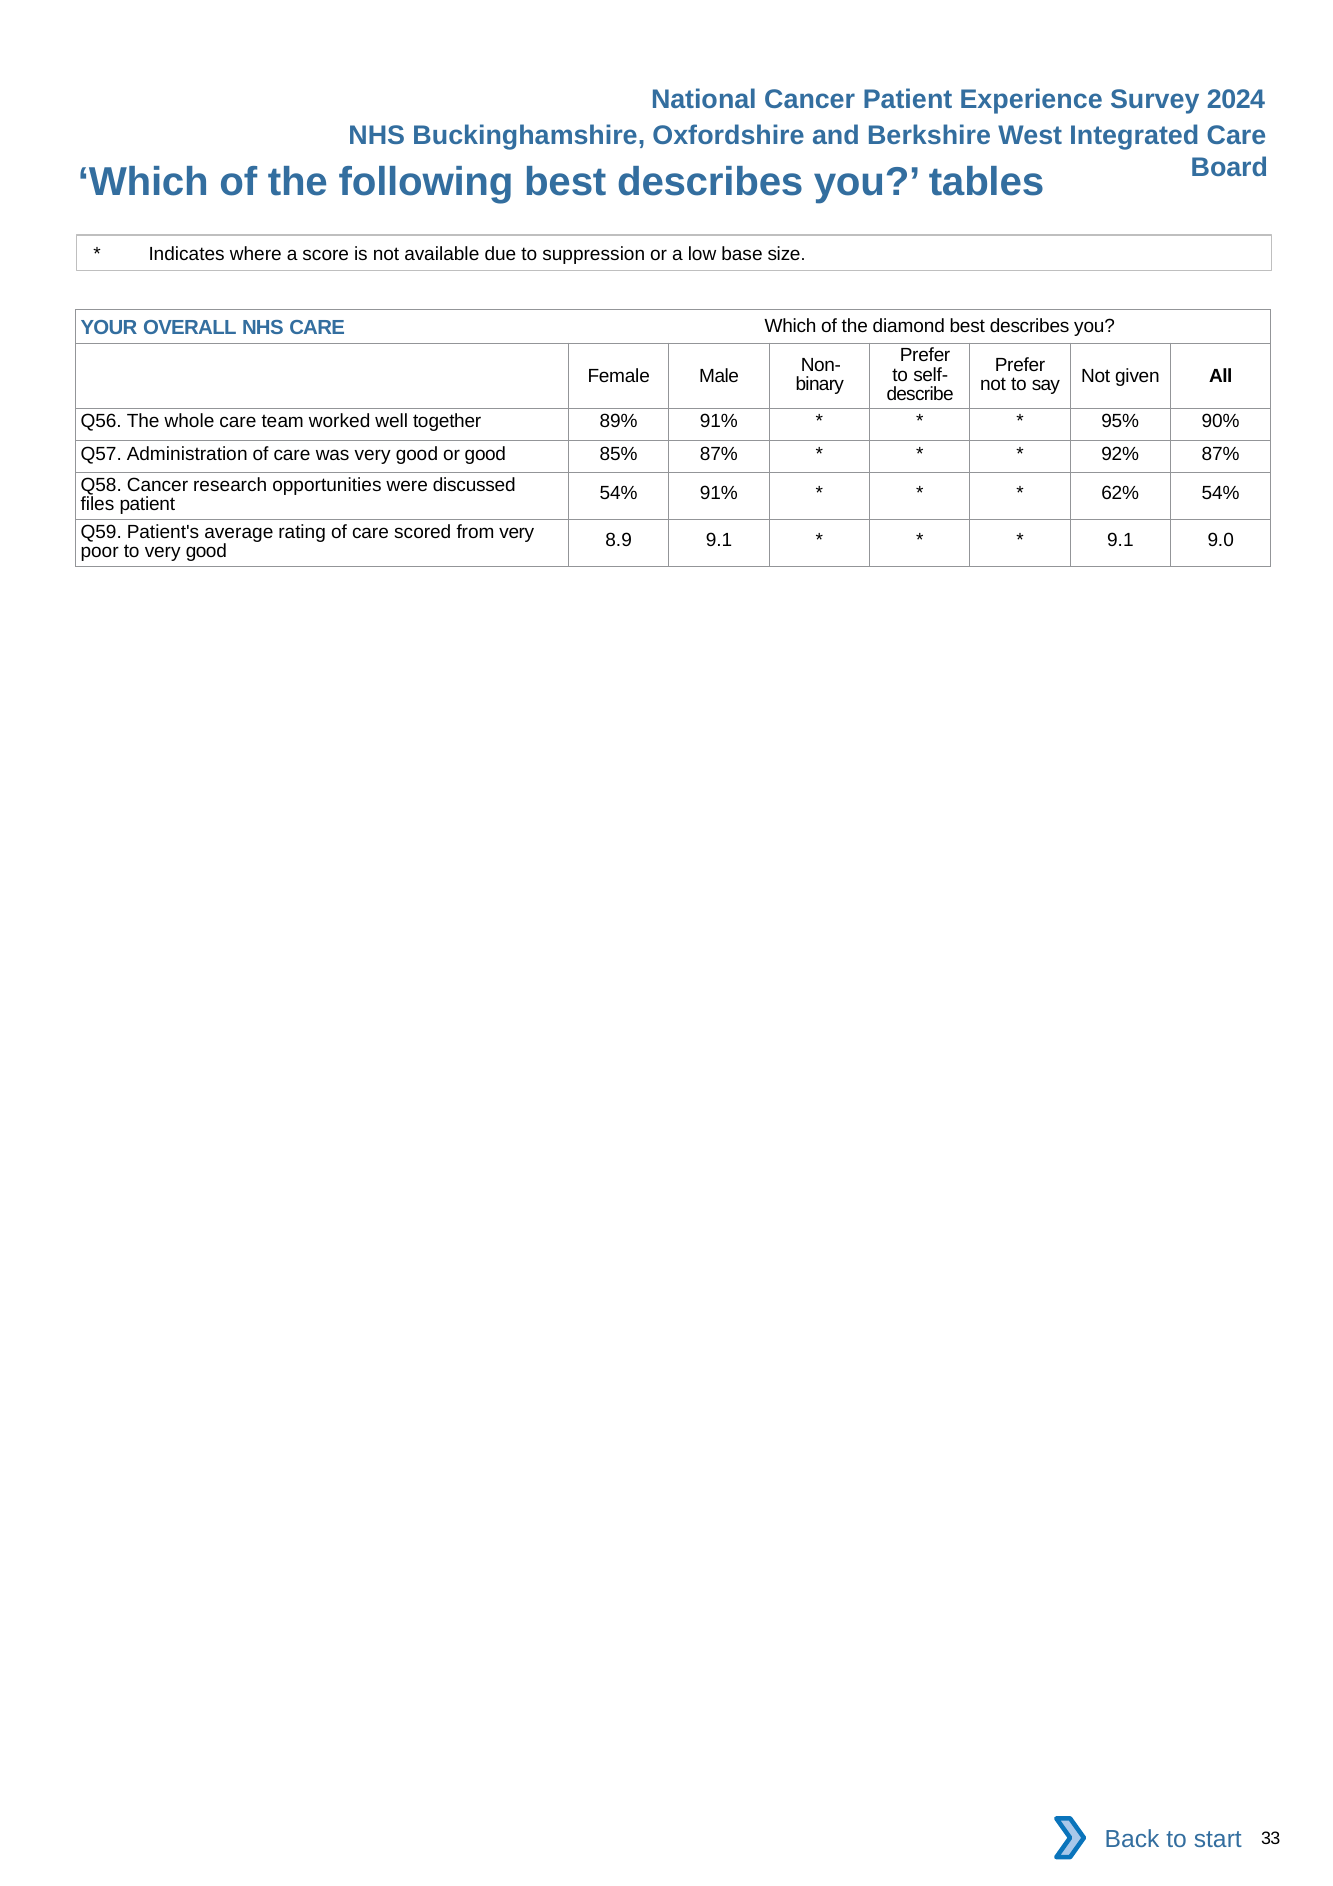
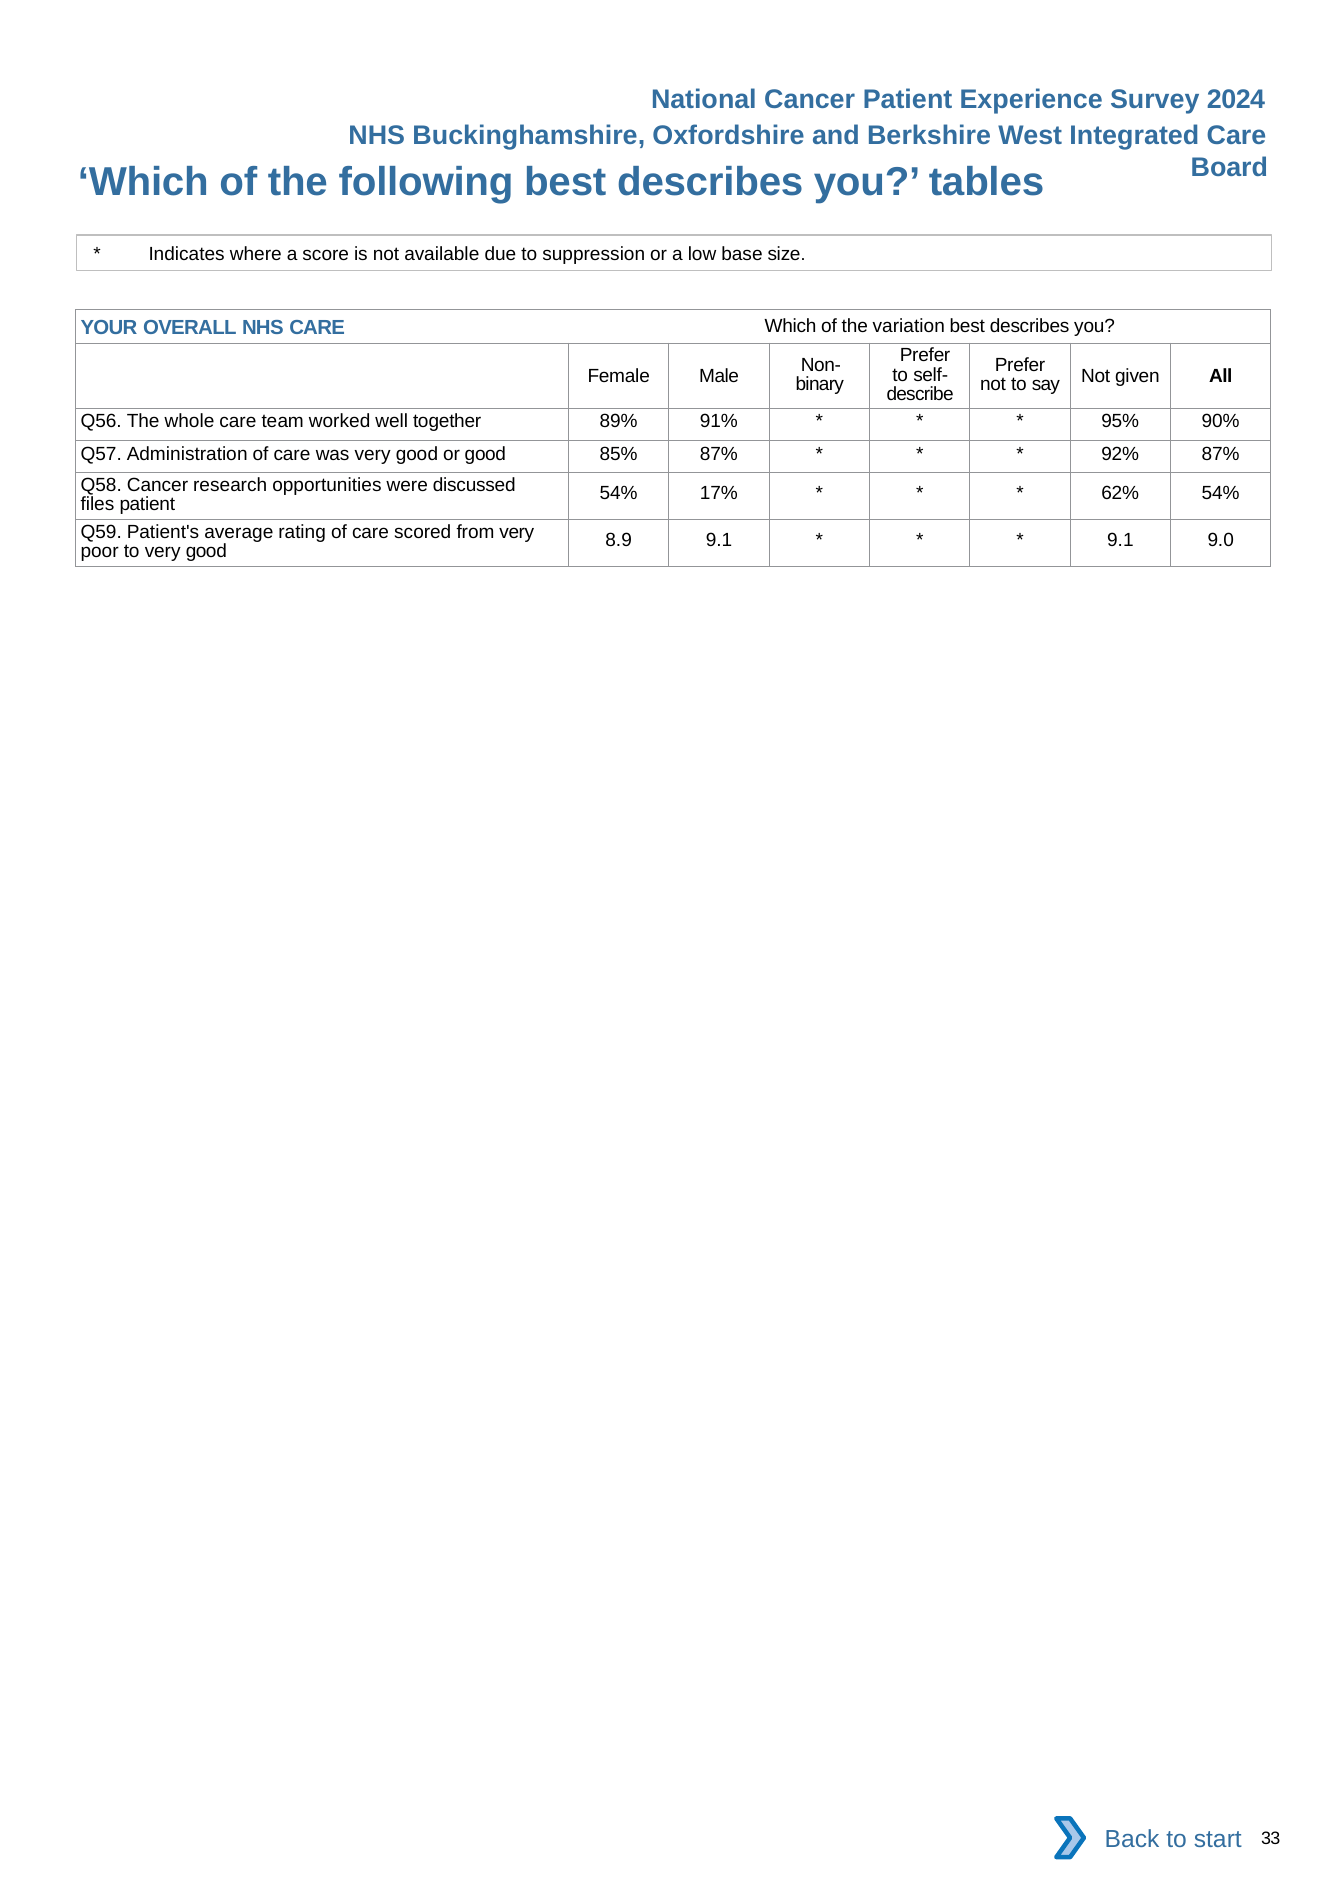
diamond: diamond -> variation (909, 326)
54% 91%: 91% -> 17% (719, 493)
